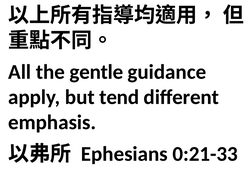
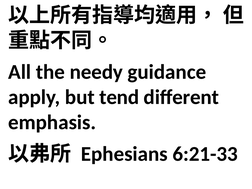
gentle: gentle -> needy (96, 72)
0:21-33: 0:21-33 -> 6:21-33 (205, 154)
